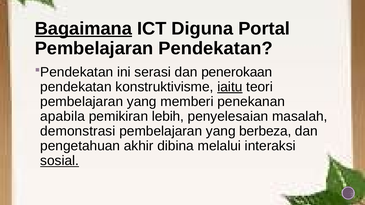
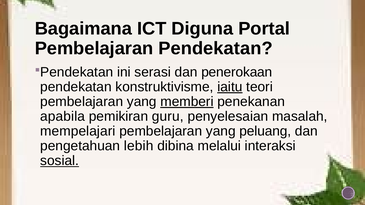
Bagaimana underline: present -> none (83, 29)
memberi underline: none -> present (187, 102)
lebih: lebih -> guru (168, 117)
demonstrasi: demonstrasi -> mempelajari (78, 131)
berbeza: berbeza -> peluang (265, 131)
akhir: akhir -> lebih (139, 146)
